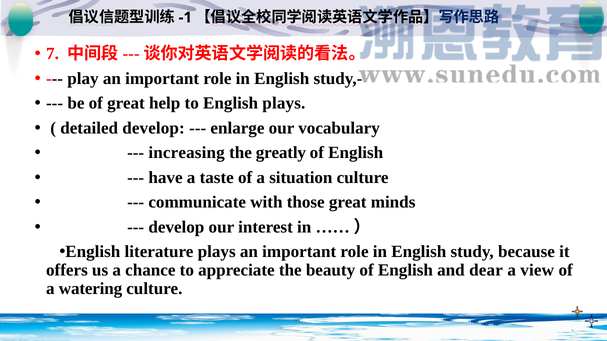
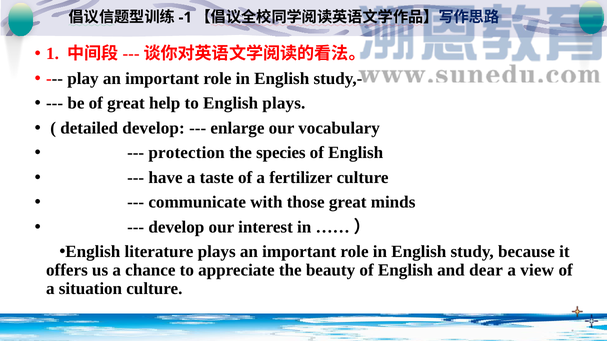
7: 7 -> 1 (53, 54)
increasing: increasing -> protection (187, 153)
greatly: greatly -> species (281, 153)
situation: situation -> fertilizer (301, 178)
watering: watering -> situation (90, 289)
